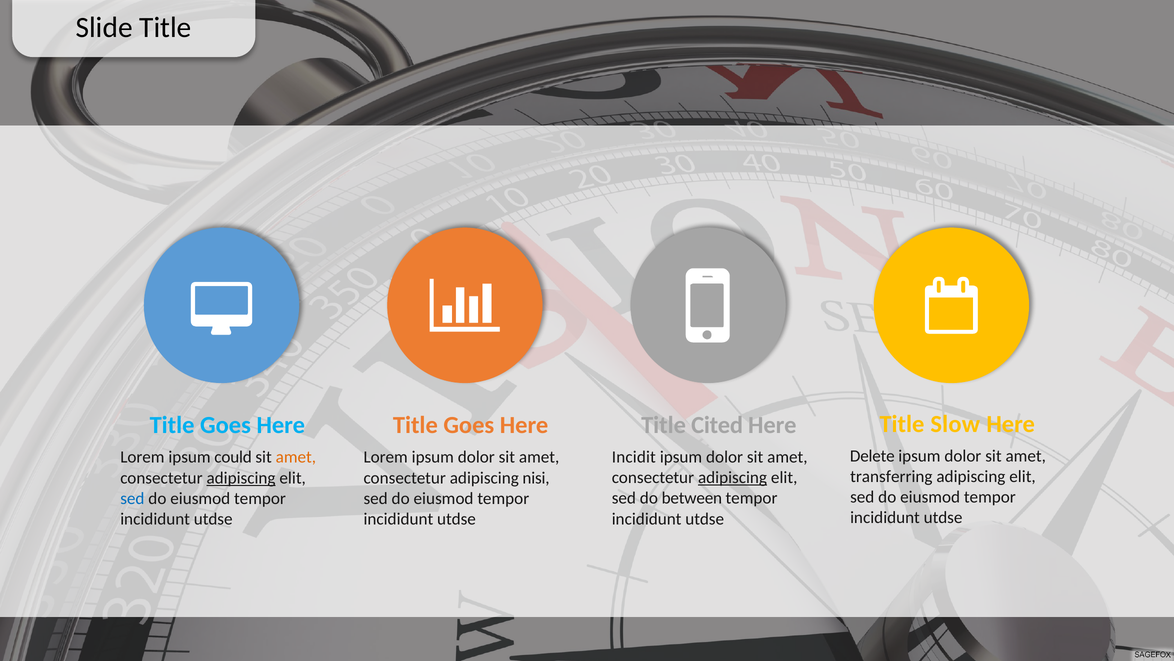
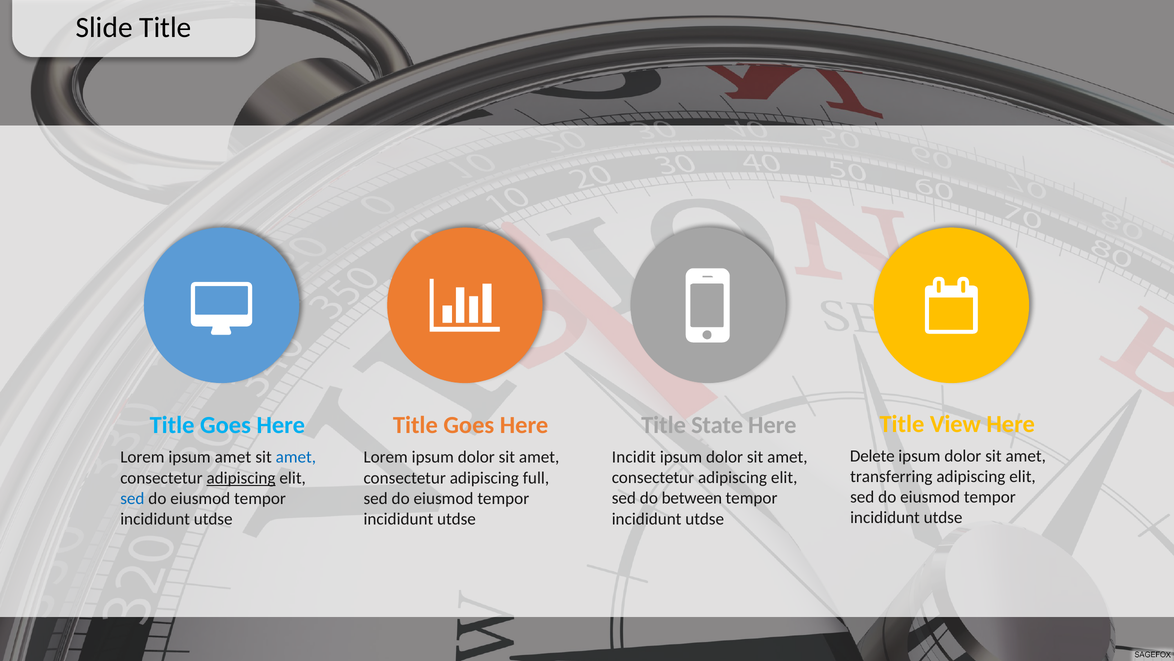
Slow: Slow -> View (955, 424)
Cited: Cited -> State (717, 425)
ipsum could: could -> amet (233, 457)
amet colour: orange -> blue (296, 457)
adipiscing underline: present -> none (733, 477)
nisi: nisi -> full (536, 477)
